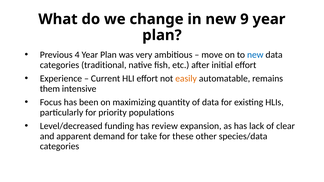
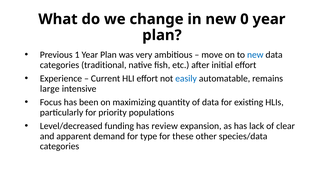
9: 9 -> 0 (244, 19)
4: 4 -> 1 (77, 55)
easily colour: orange -> blue (186, 79)
them: them -> large (50, 89)
take: take -> type (149, 136)
